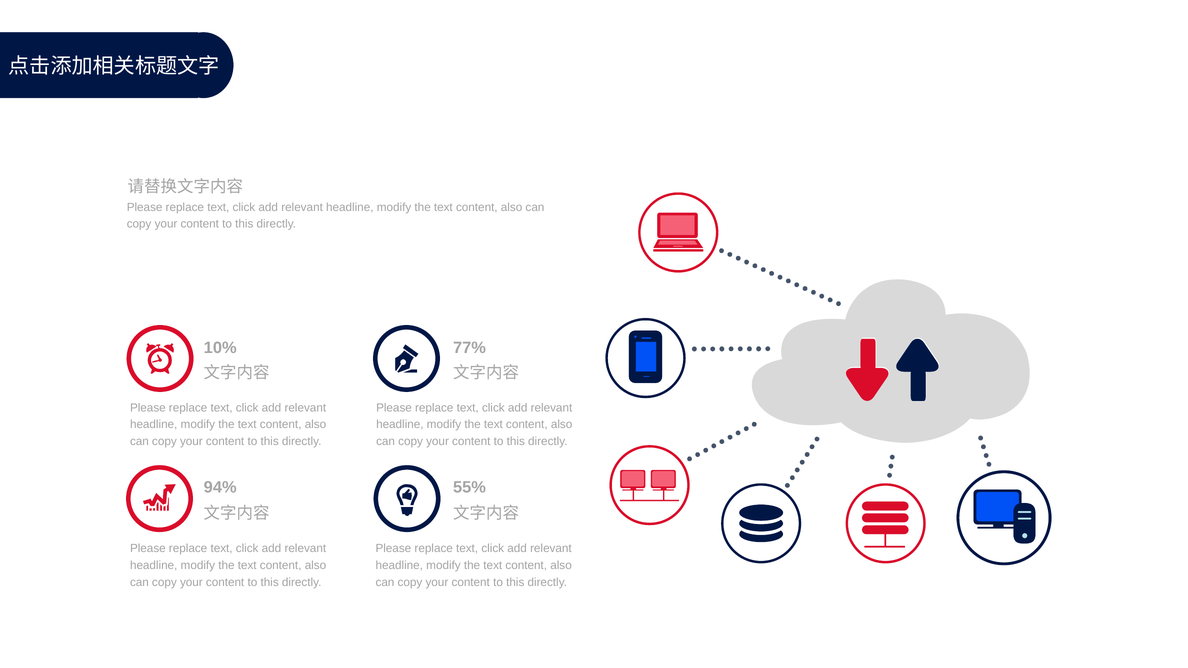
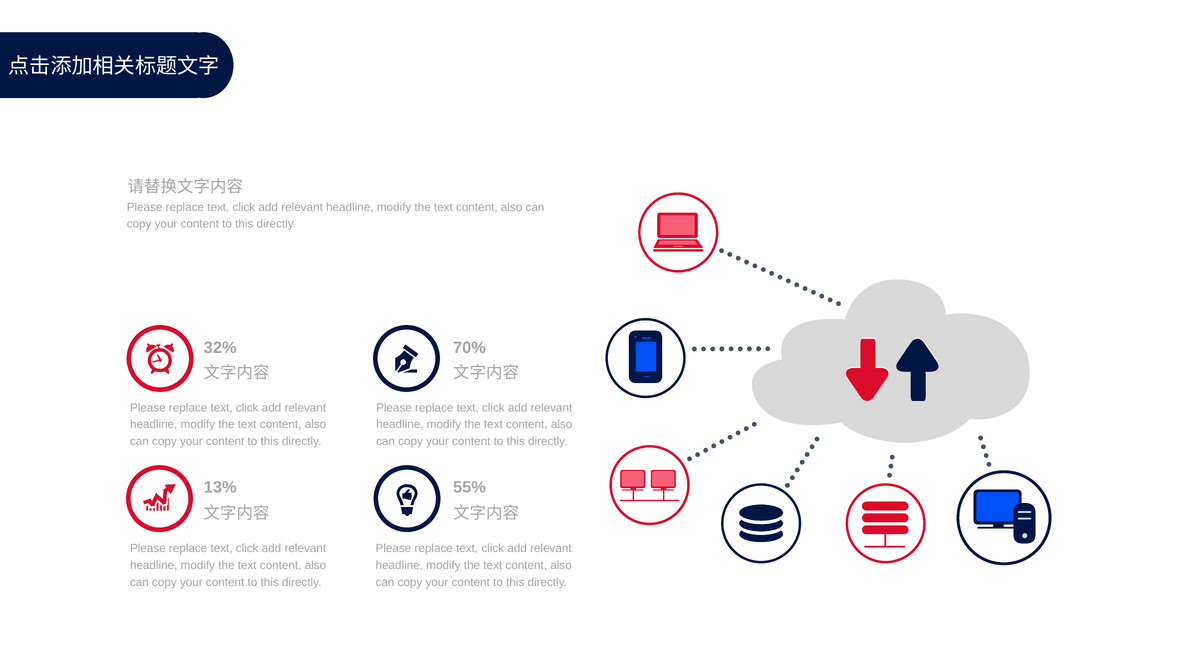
10%: 10% -> 32% (220, 348)
77%: 77% -> 70% (469, 348)
94%: 94% -> 13% (220, 487)
